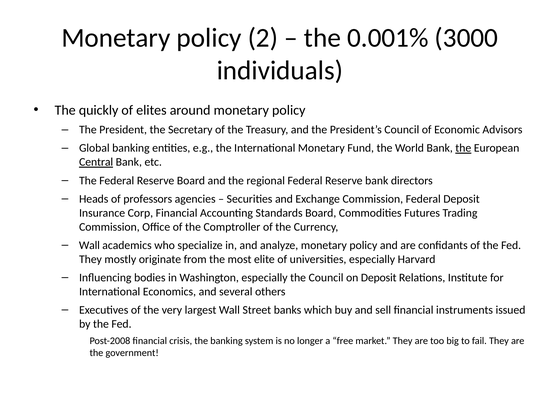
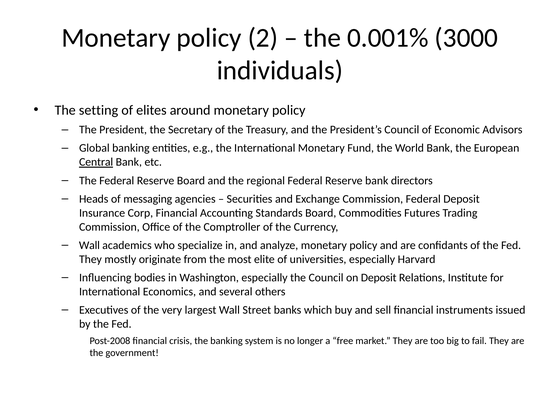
quickly: quickly -> setting (99, 110)
the underline: present -> none (463, 148)
professors: professors -> messaging (148, 199)
